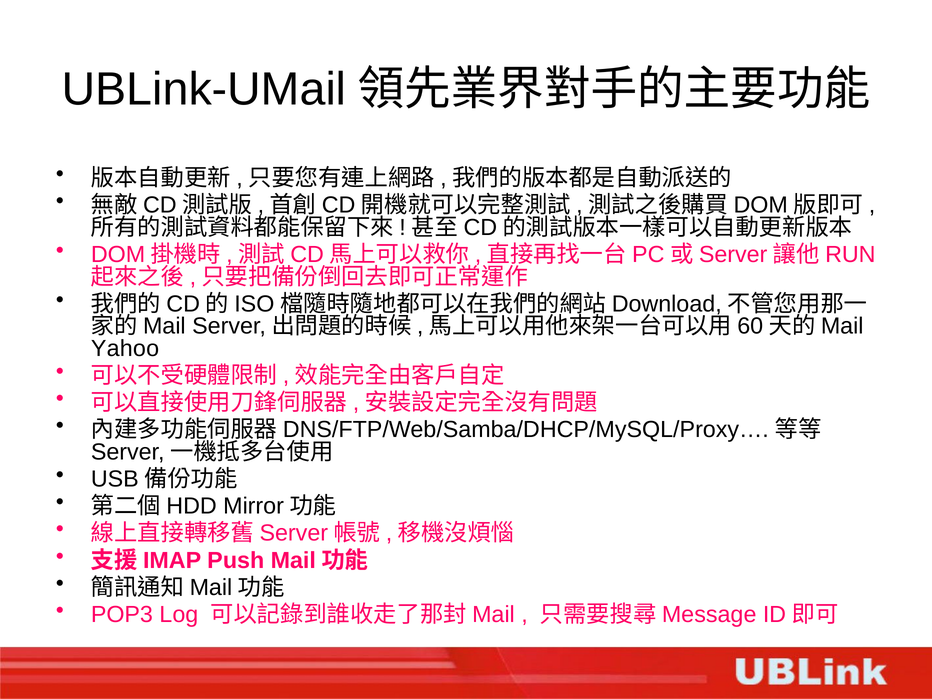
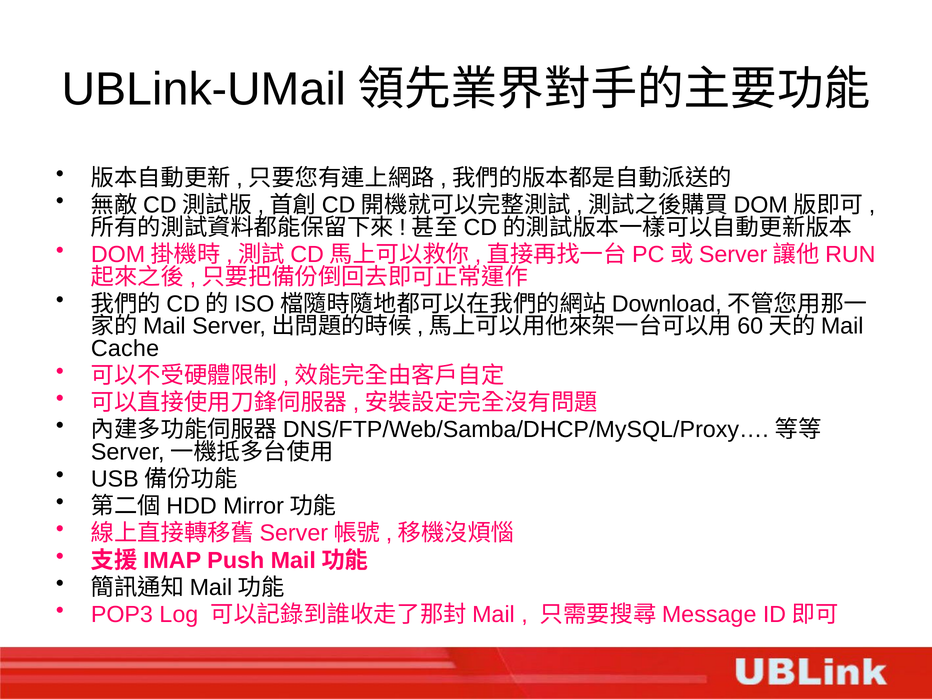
Yahoo: Yahoo -> Cache (125, 349)
